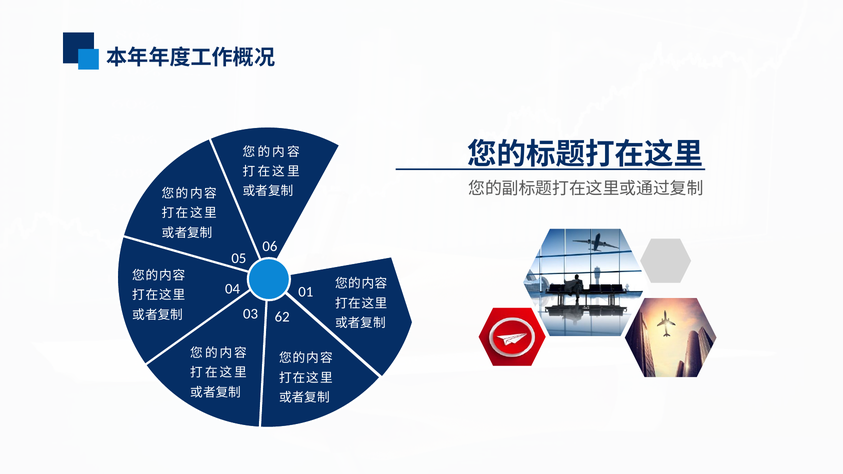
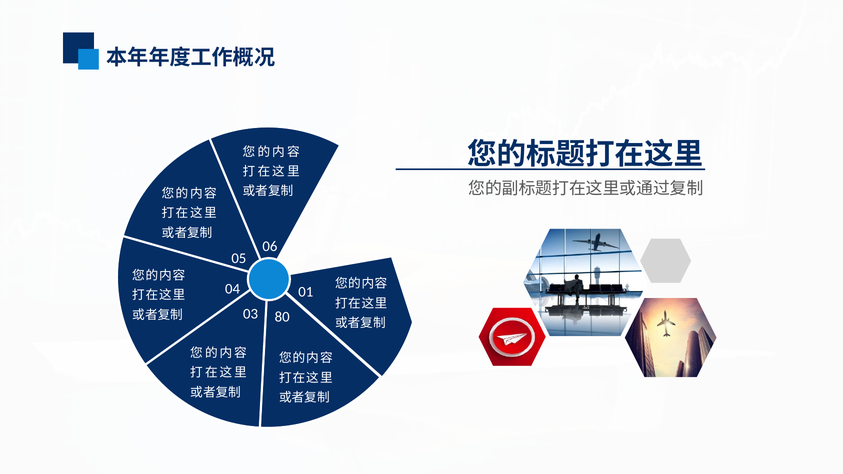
62: 62 -> 80 (282, 317)
